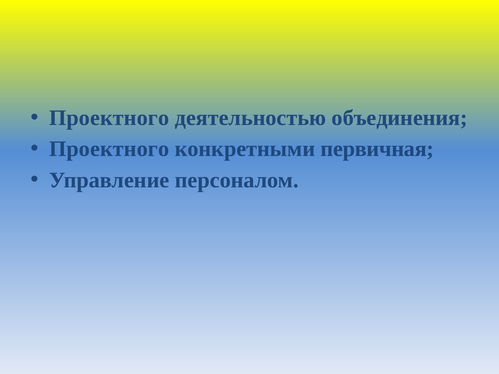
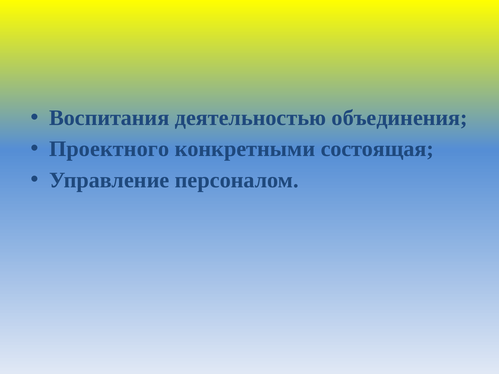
Проектного: Проектного -> Воспитания (109, 118)
первичная: первичная -> состоящая (377, 149)
